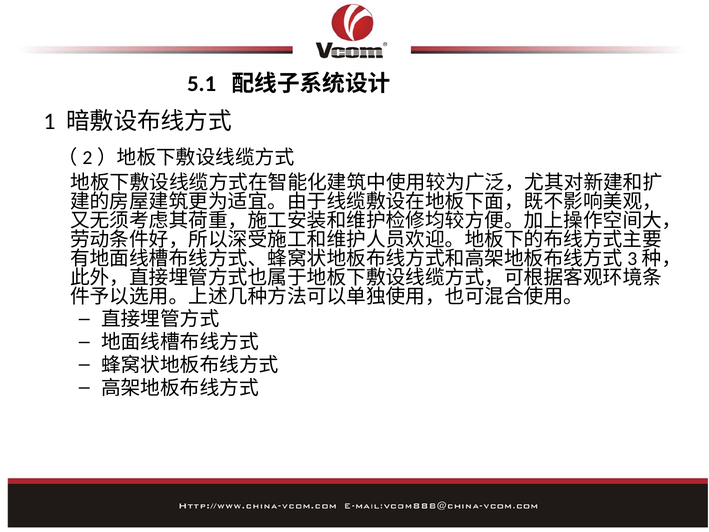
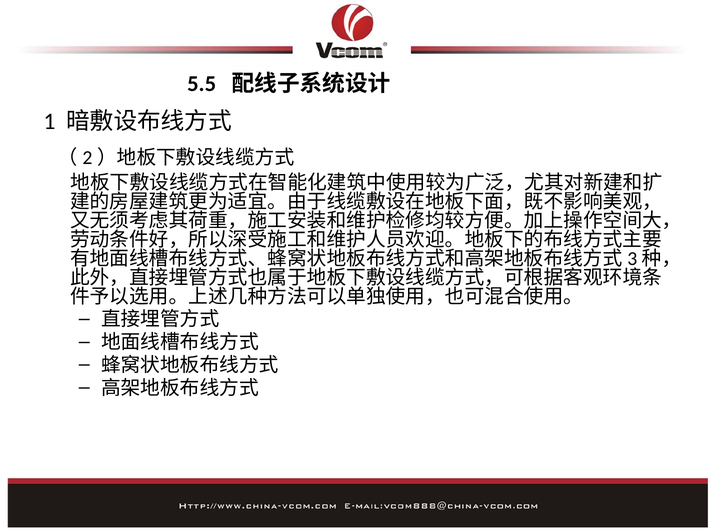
5.1: 5.1 -> 5.5 (202, 84)
